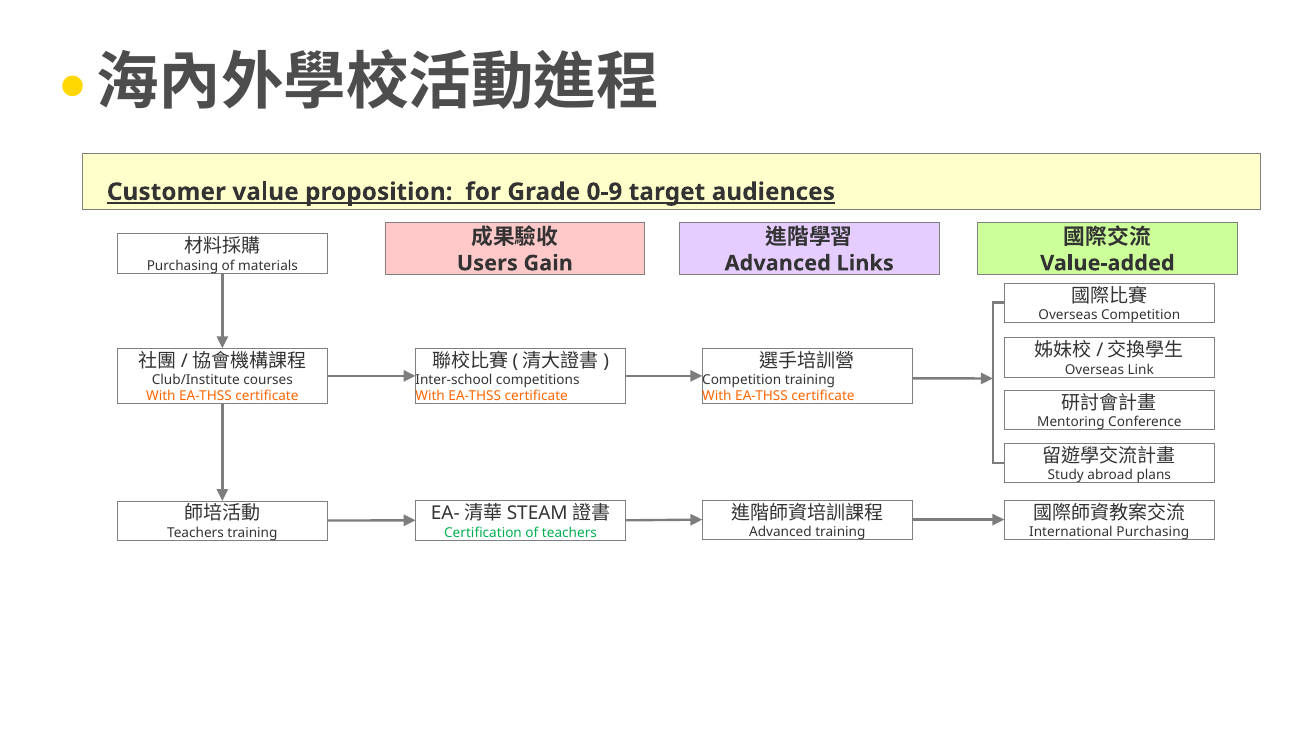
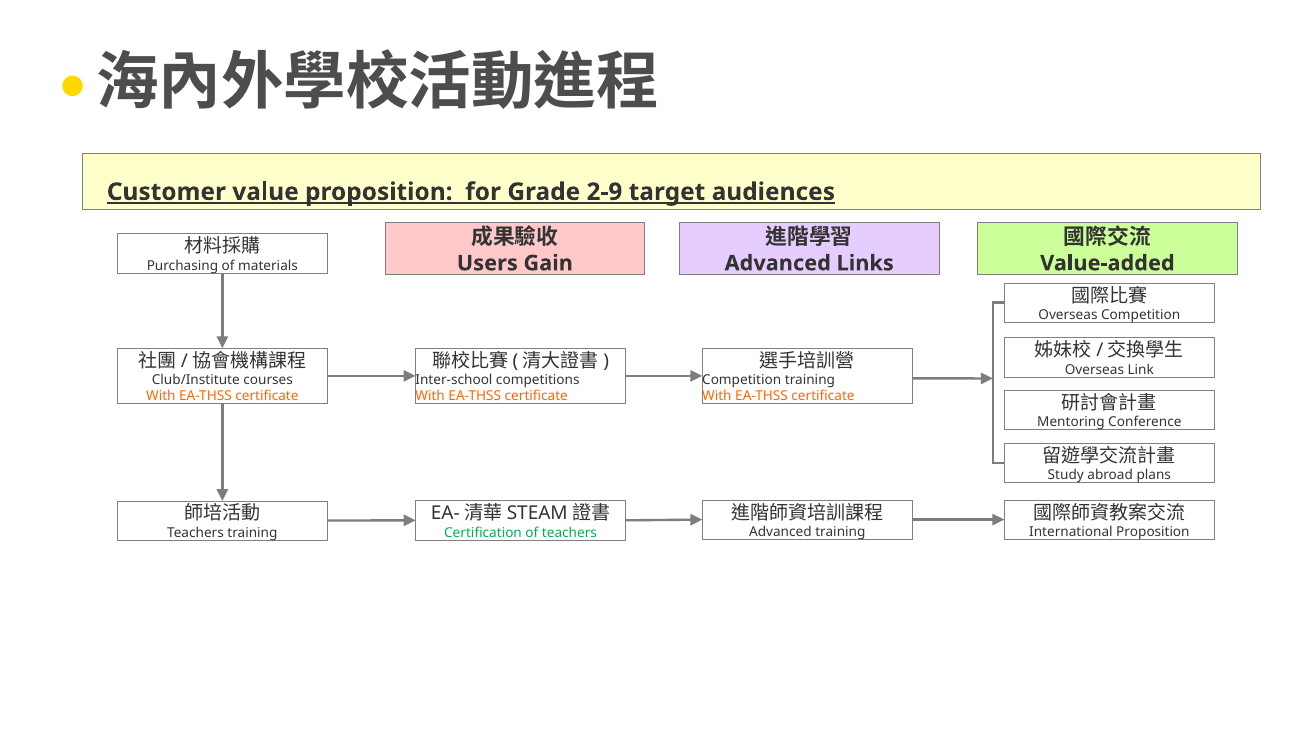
0-9: 0-9 -> 2-9 (604, 192)
International Purchasing: Purchasing -> Proposition (1153, 532)
